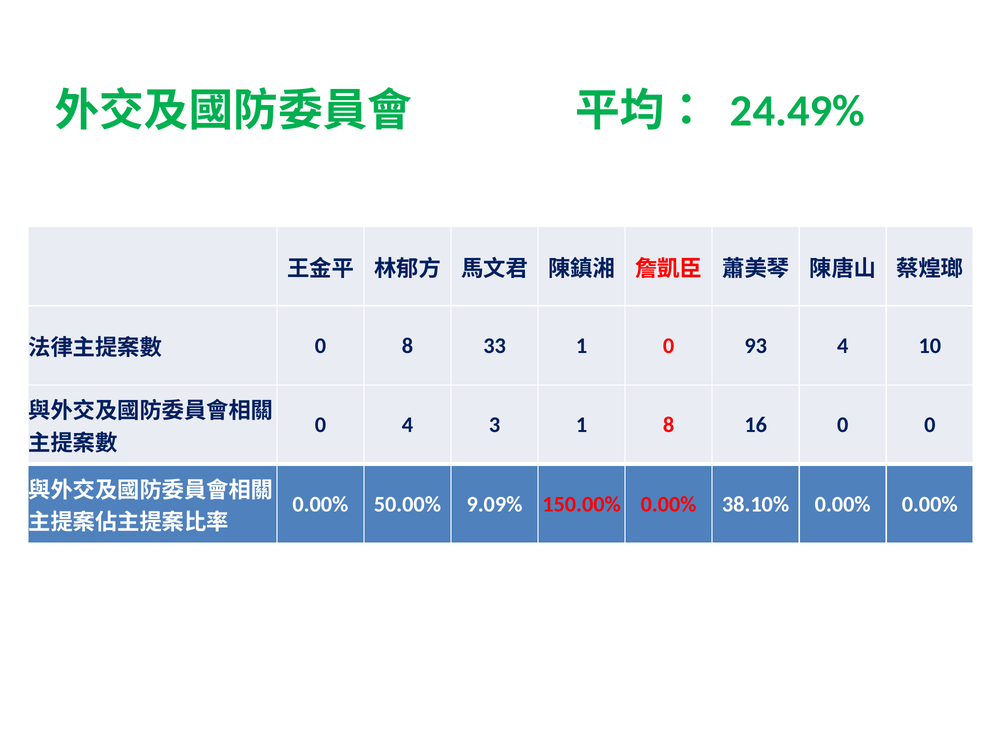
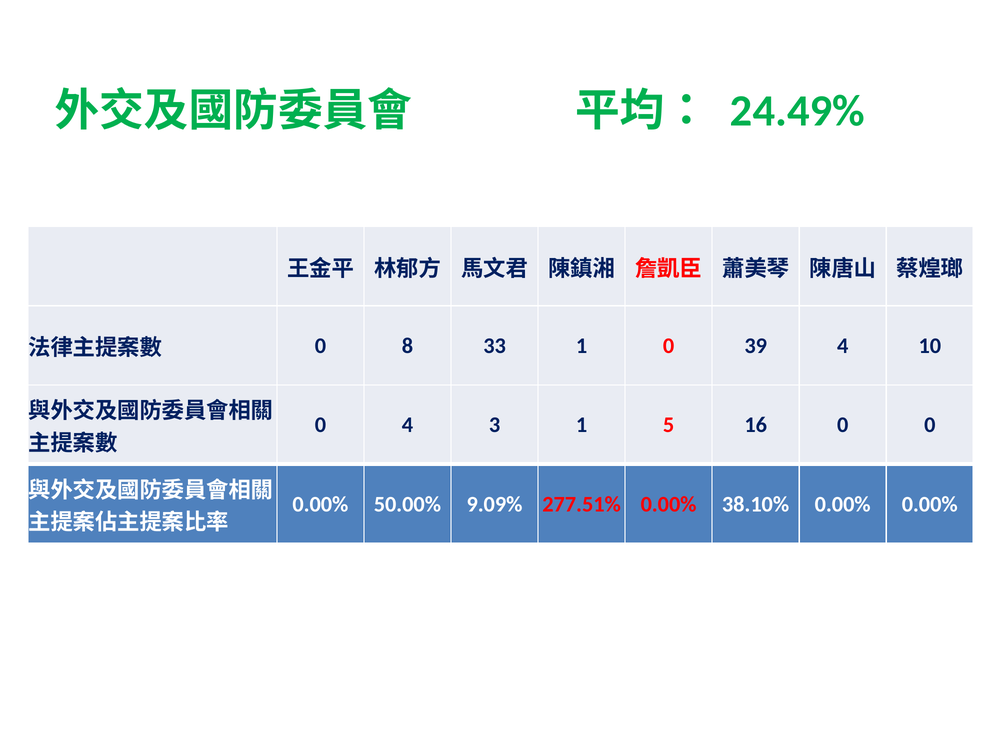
93: 93 -> 39 (756, 346)
1 8: 8 -> 5 (669, 425)
150.00%: 150.00% -> 277.51% (582, 504)
